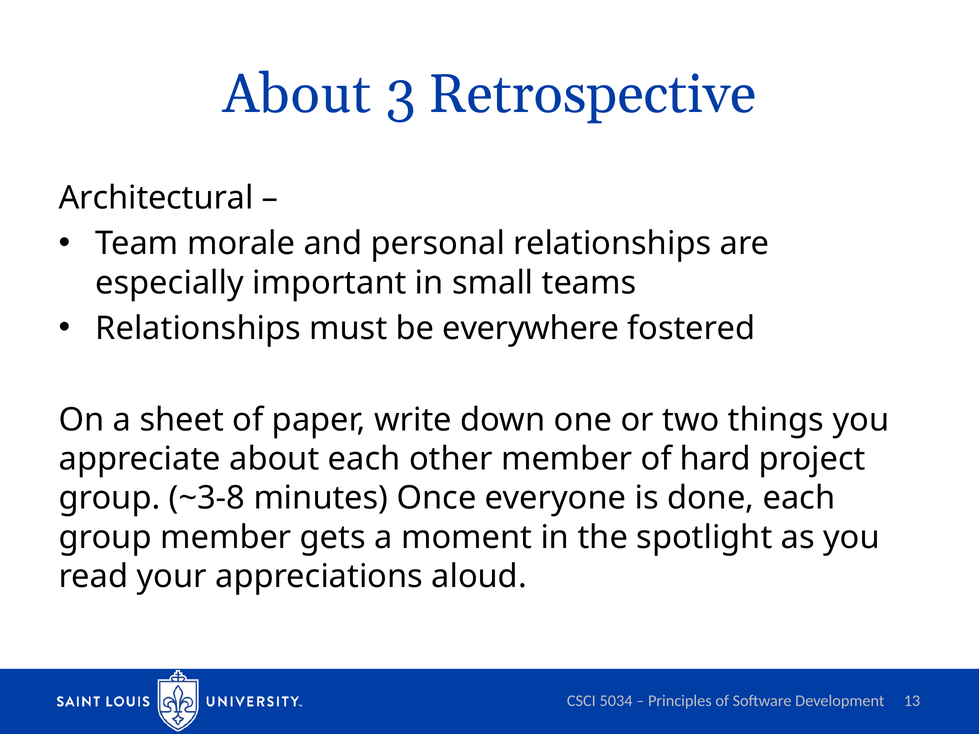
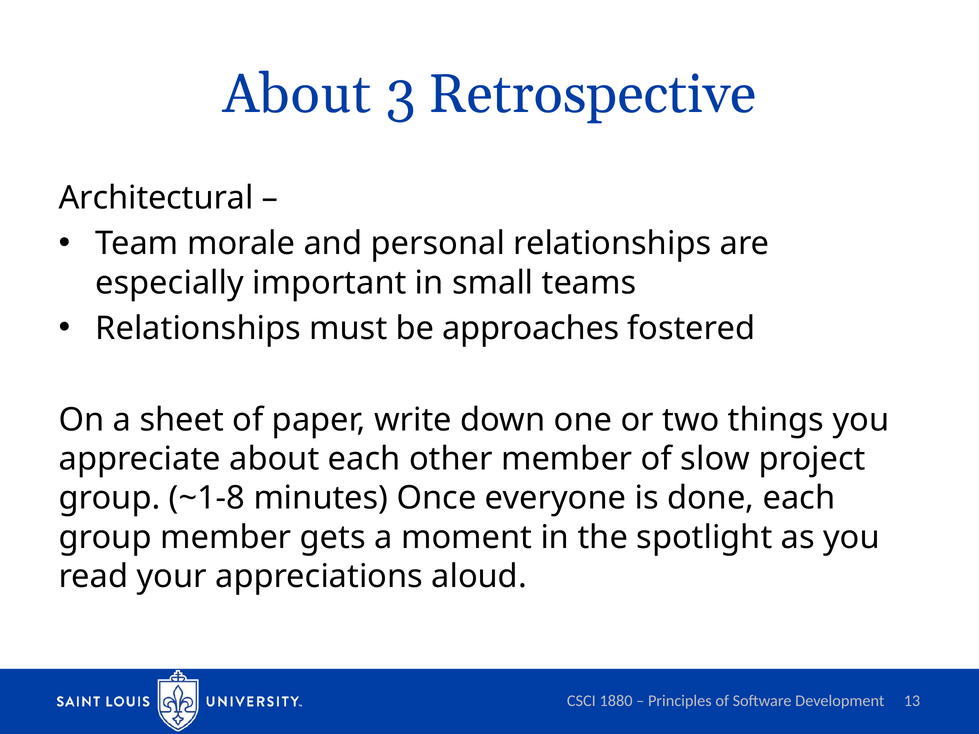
everywhere: everywhere -> approaches (531, 329)
hard: hard -> slow (715, 459)
~3-8: ~3-8 -> ~1-8 (207, 498)
5034: 5034 -> 1880 (616, 701)
